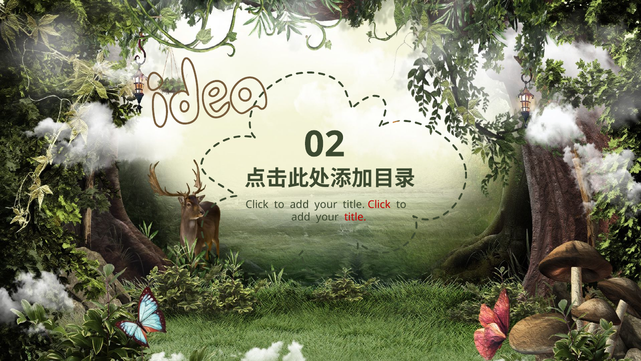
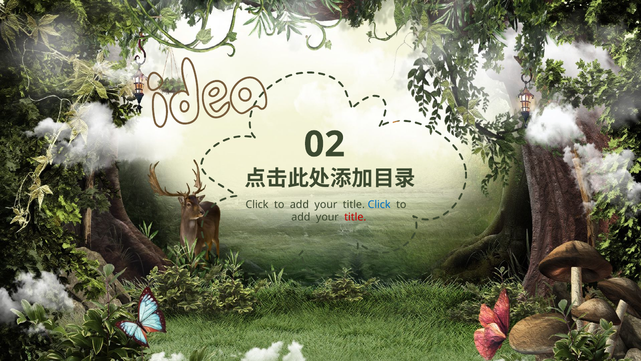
Click colour: red -> blue (379, 204)
